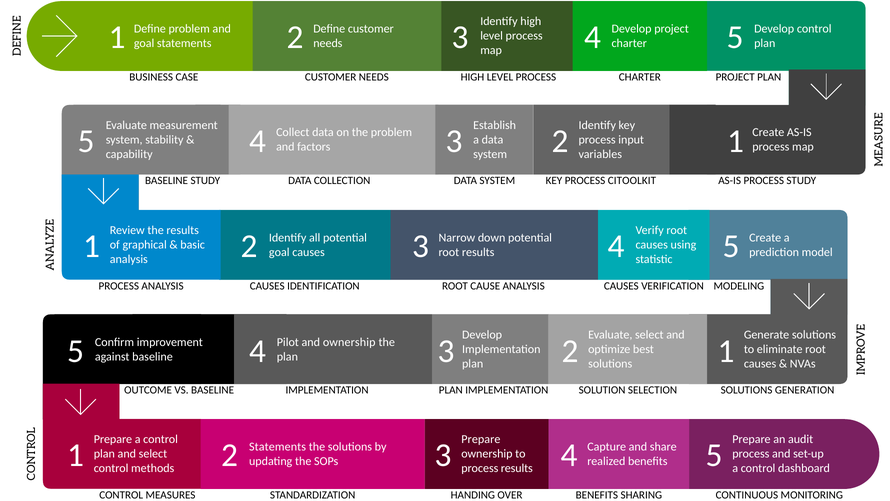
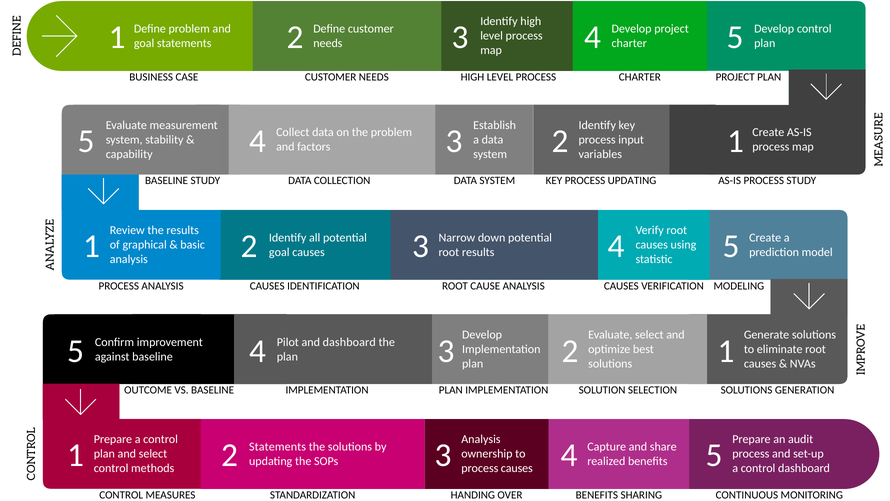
PROCESS CITOOLKIT: CITOOLKIT -> UPDATING (632, 181)
and ownership: ownership -> dashboard (349, 342)
Prepare: Prepare -> Analysis (481, 439)
process results: results -> causes (517, 468)
